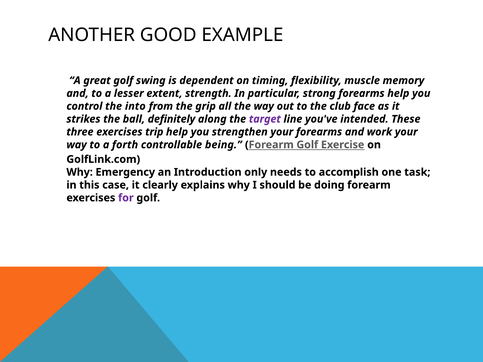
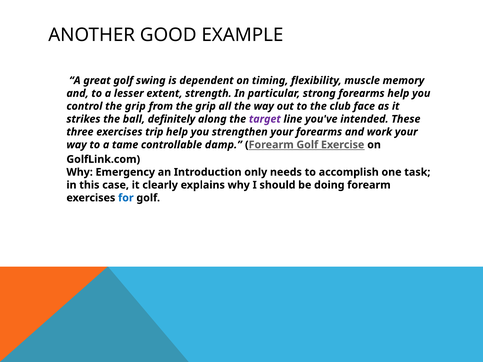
control the into: into -> grip (135, 106)
forth: forth -> tame (125, 145)
being: being -> damp (223, 145)
for colour: purple -> blue (126, 198)
